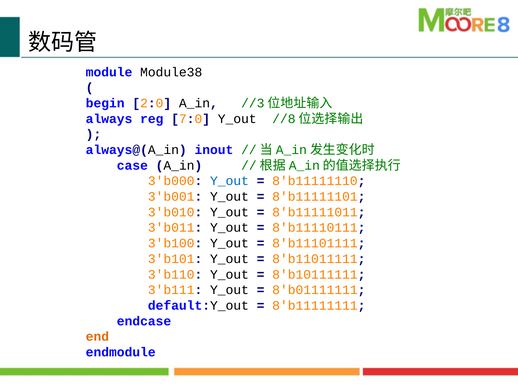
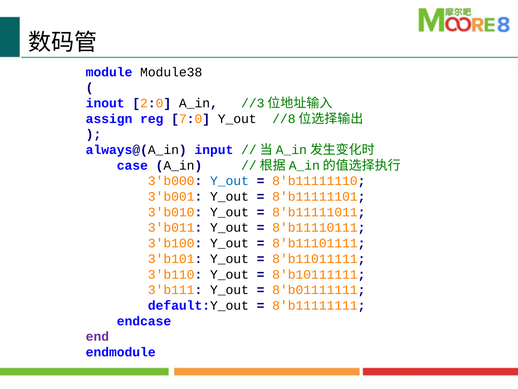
begin: begin -> inout (105, 103)
always: always -> assign (109, 119)
inout: inout -> input (214, 150)
end colour: orange -> purple (97, 336)
